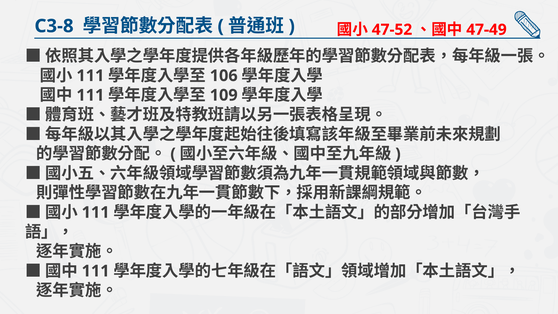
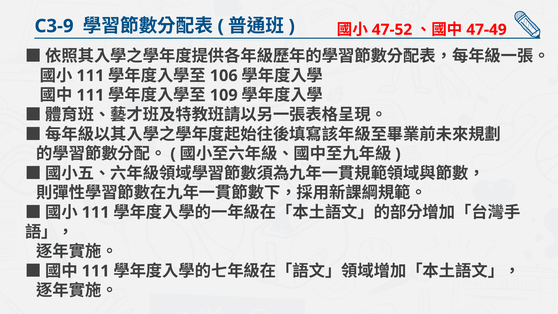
C3-8: C3-8 -> C3-9 (54, 26)
